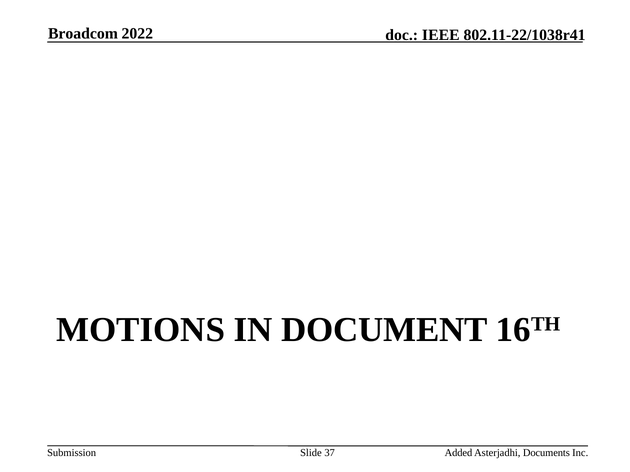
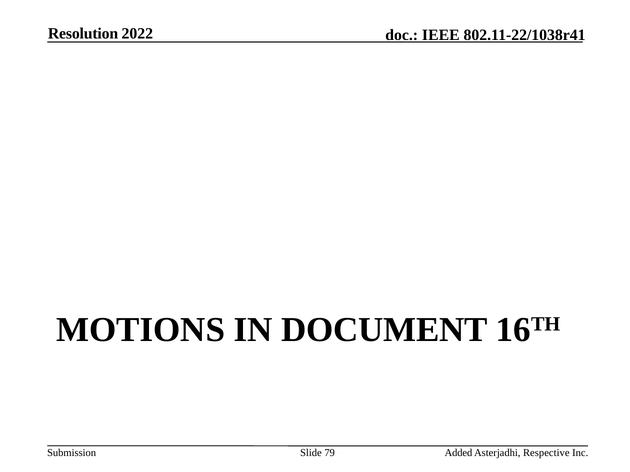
Broadcom: Broadcom -> Resolution (83, 33)
37: 37 -> 79 (330, 453)
Documents: Documents -> Respective (546, 453)
